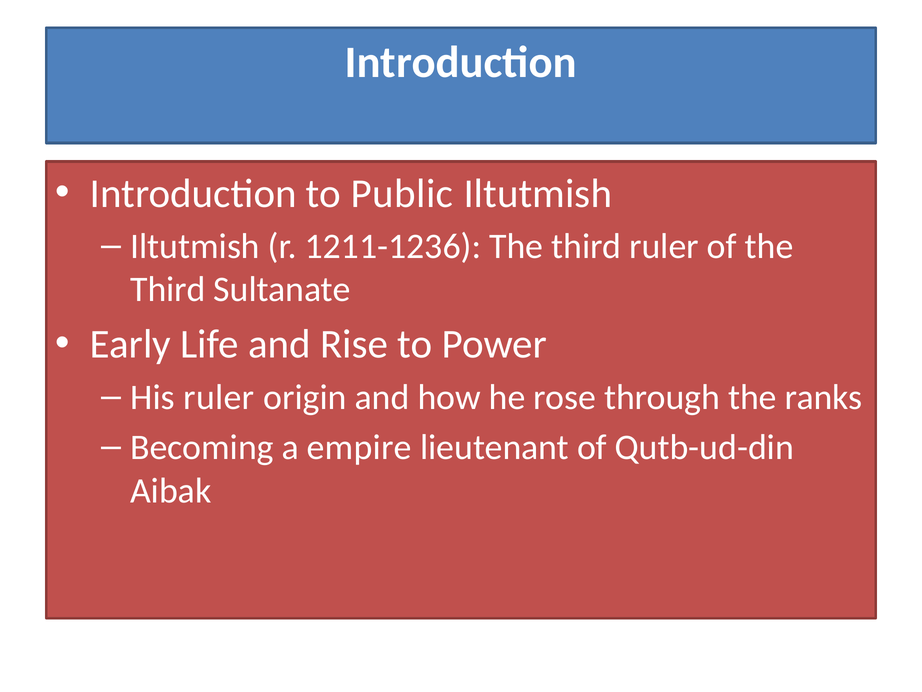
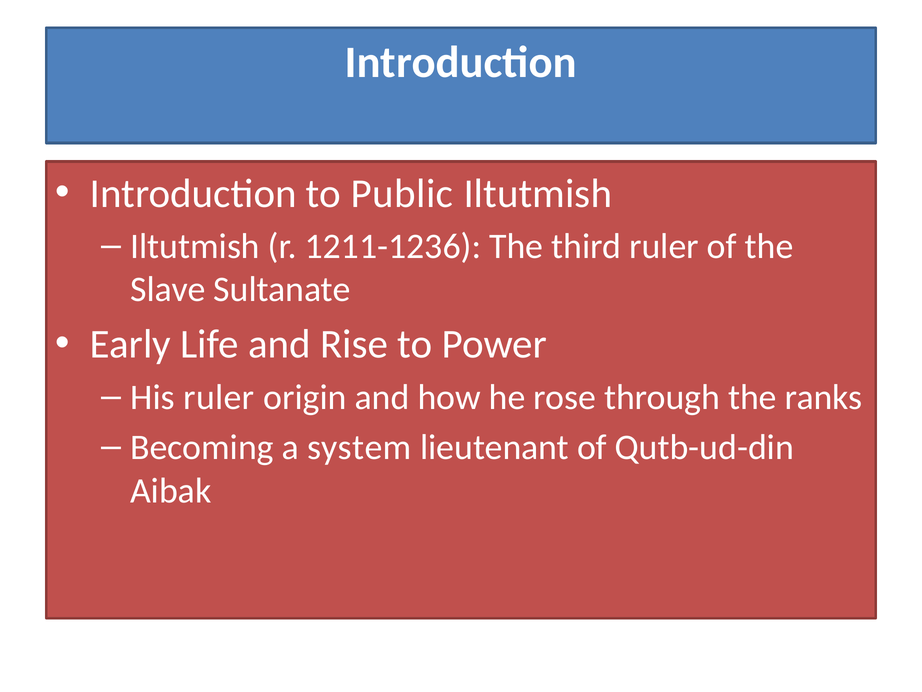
Third: Third -> Slave (168, 289)
empire: empire -> system (359, 447)
